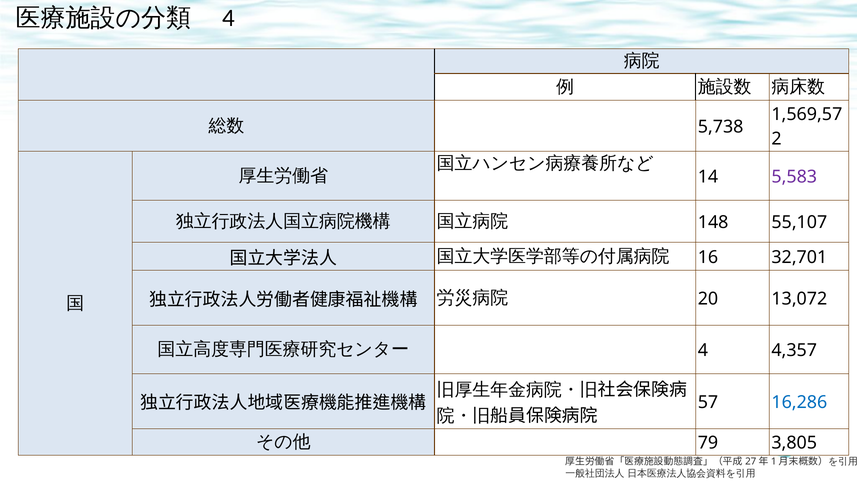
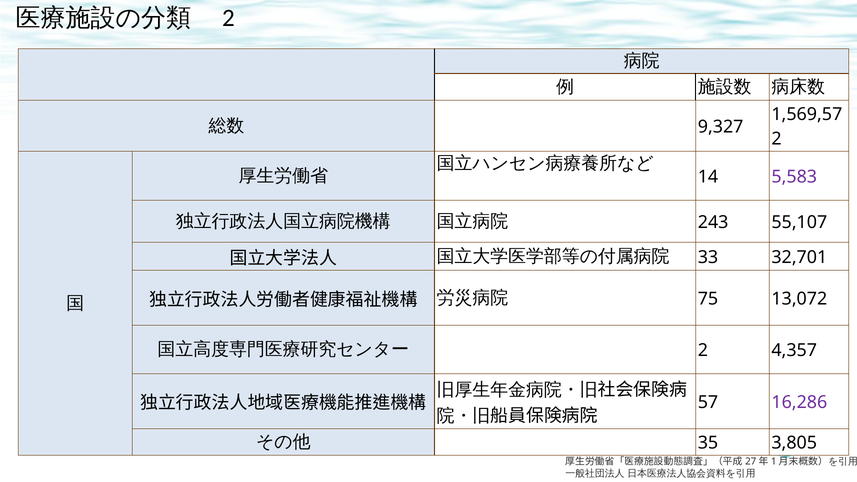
4: 4 -> 2 (228, 18)
5,738: 5,738 -> 9,327 (721, 127)
148: 148 -> 243 (713, 222)
16: 16 -> 33 (708, 257)
20: 20 -> 75 (708, 299)
4: 4 -> 2 (703, 351)
16,286 colour: blue -> purple (799, 402)
79: 79 -> 35 (708, 443)
